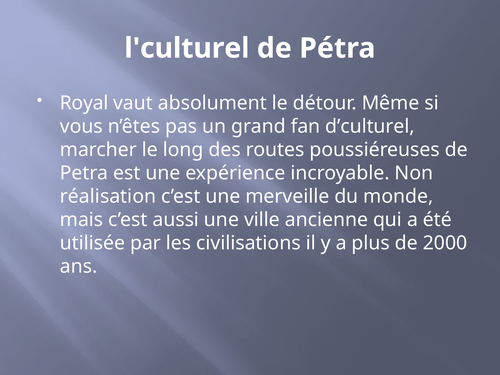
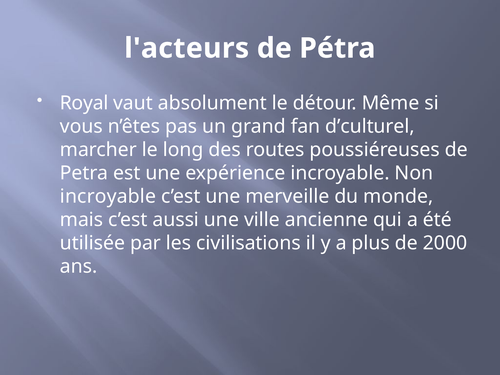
l'culturel: l'culturel -> l'acteurs (187, 48)
réalisation: réalisation -> incroyable (108, 196)
